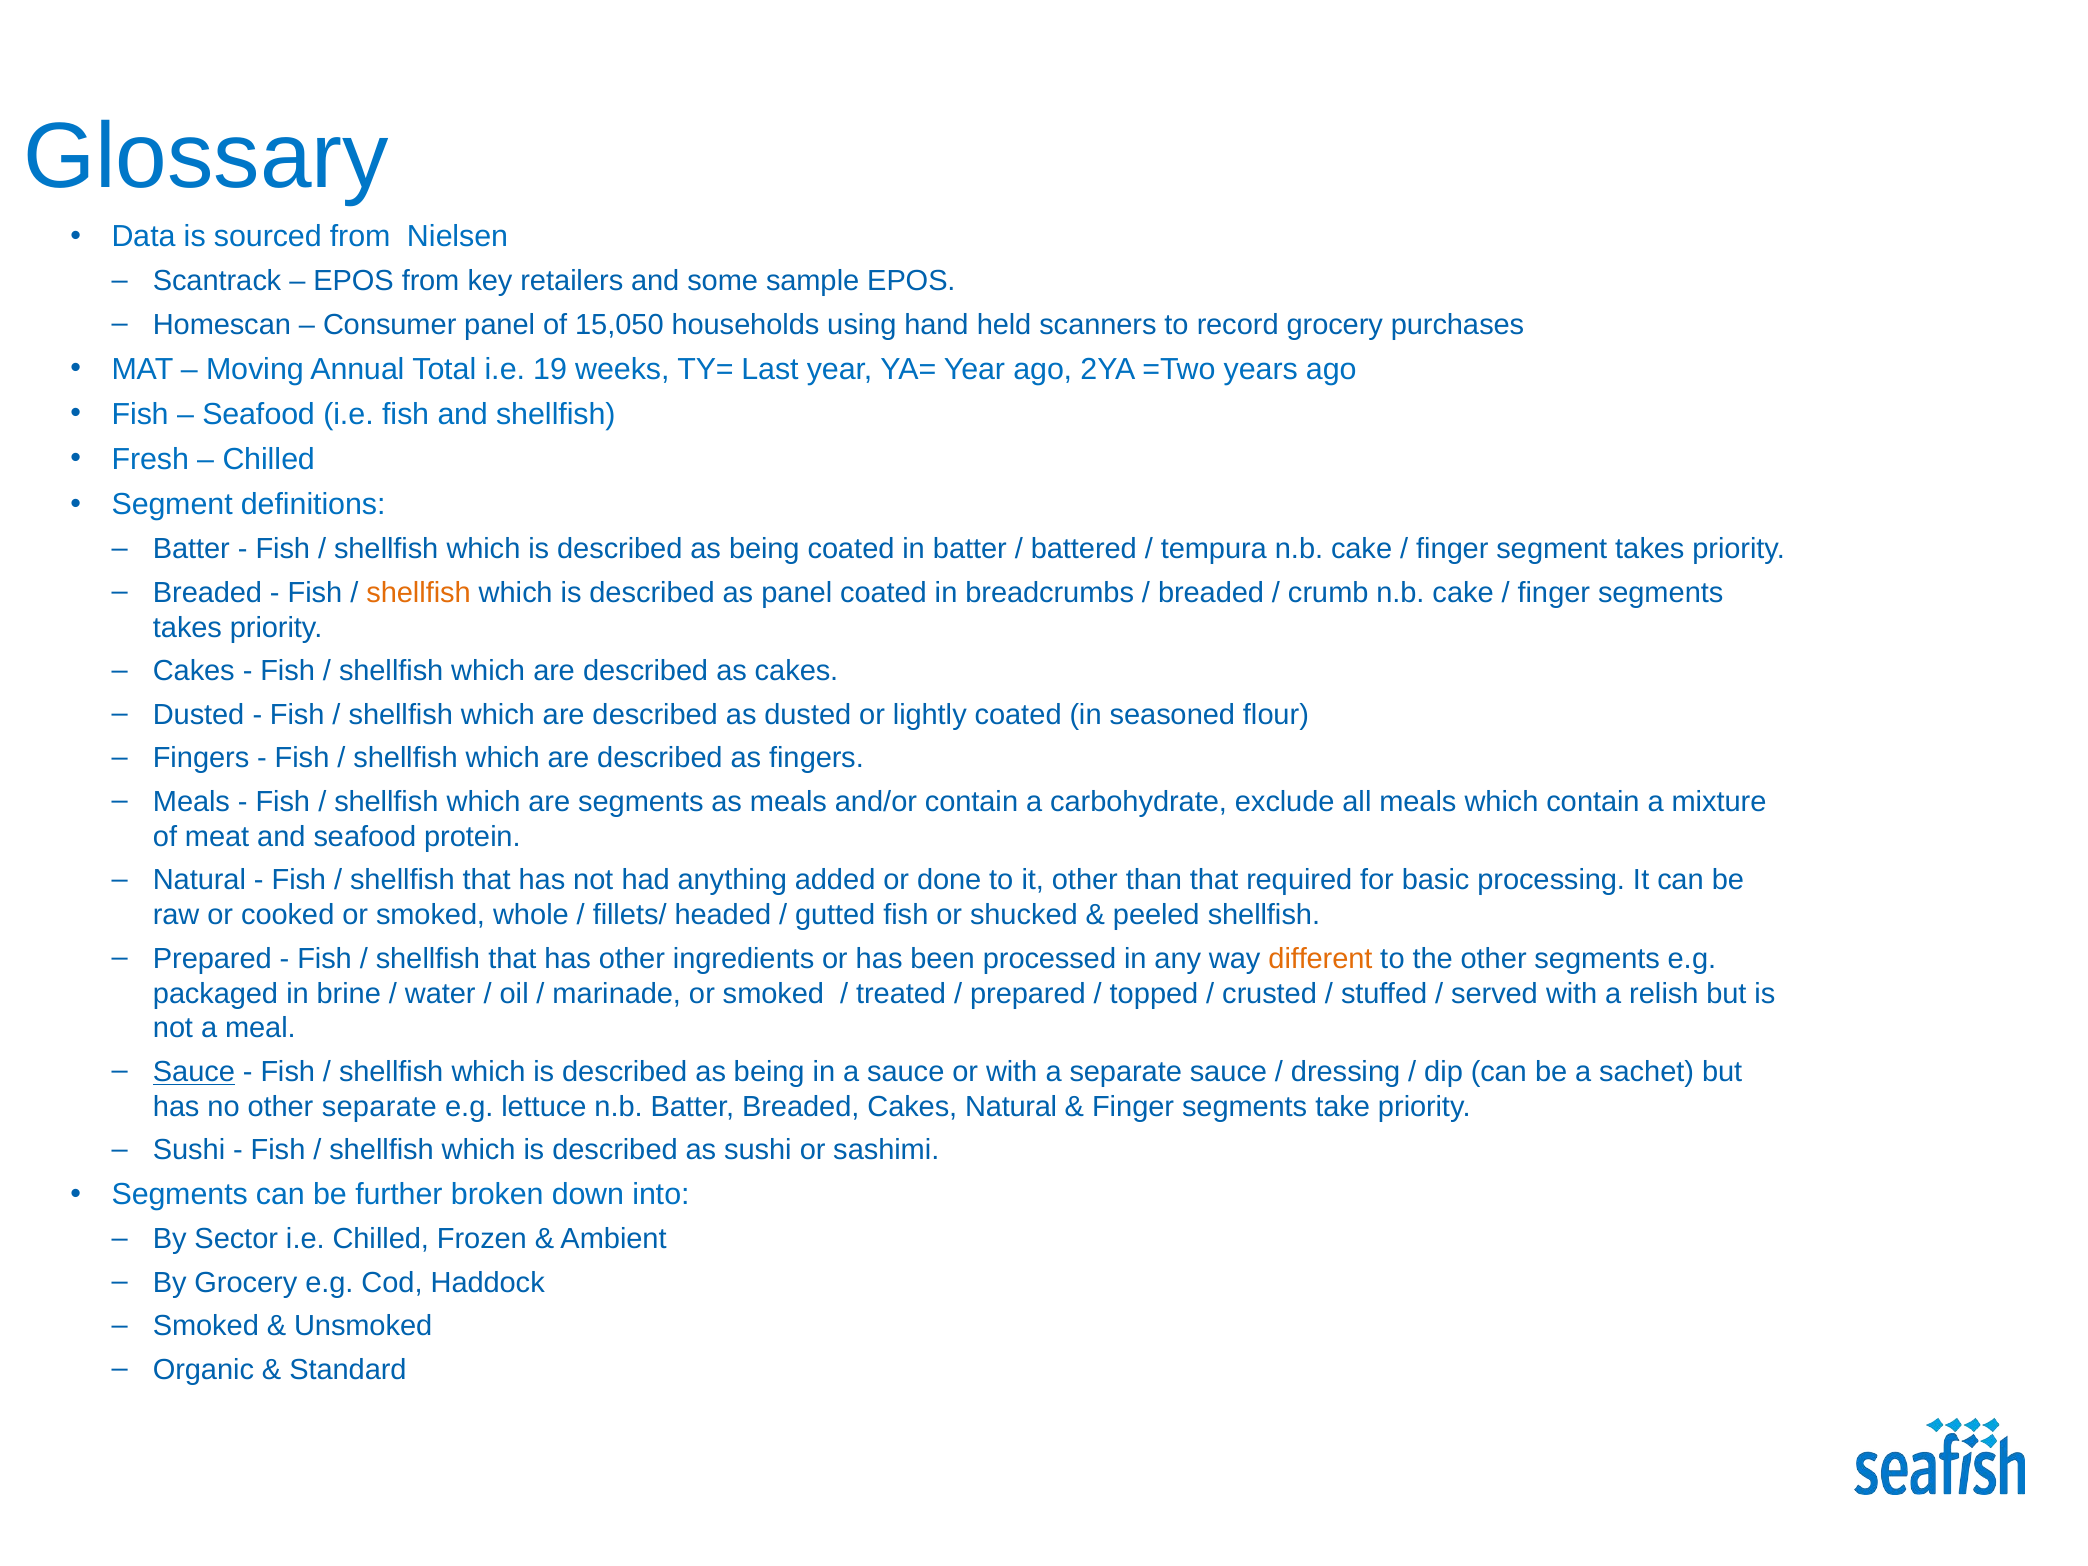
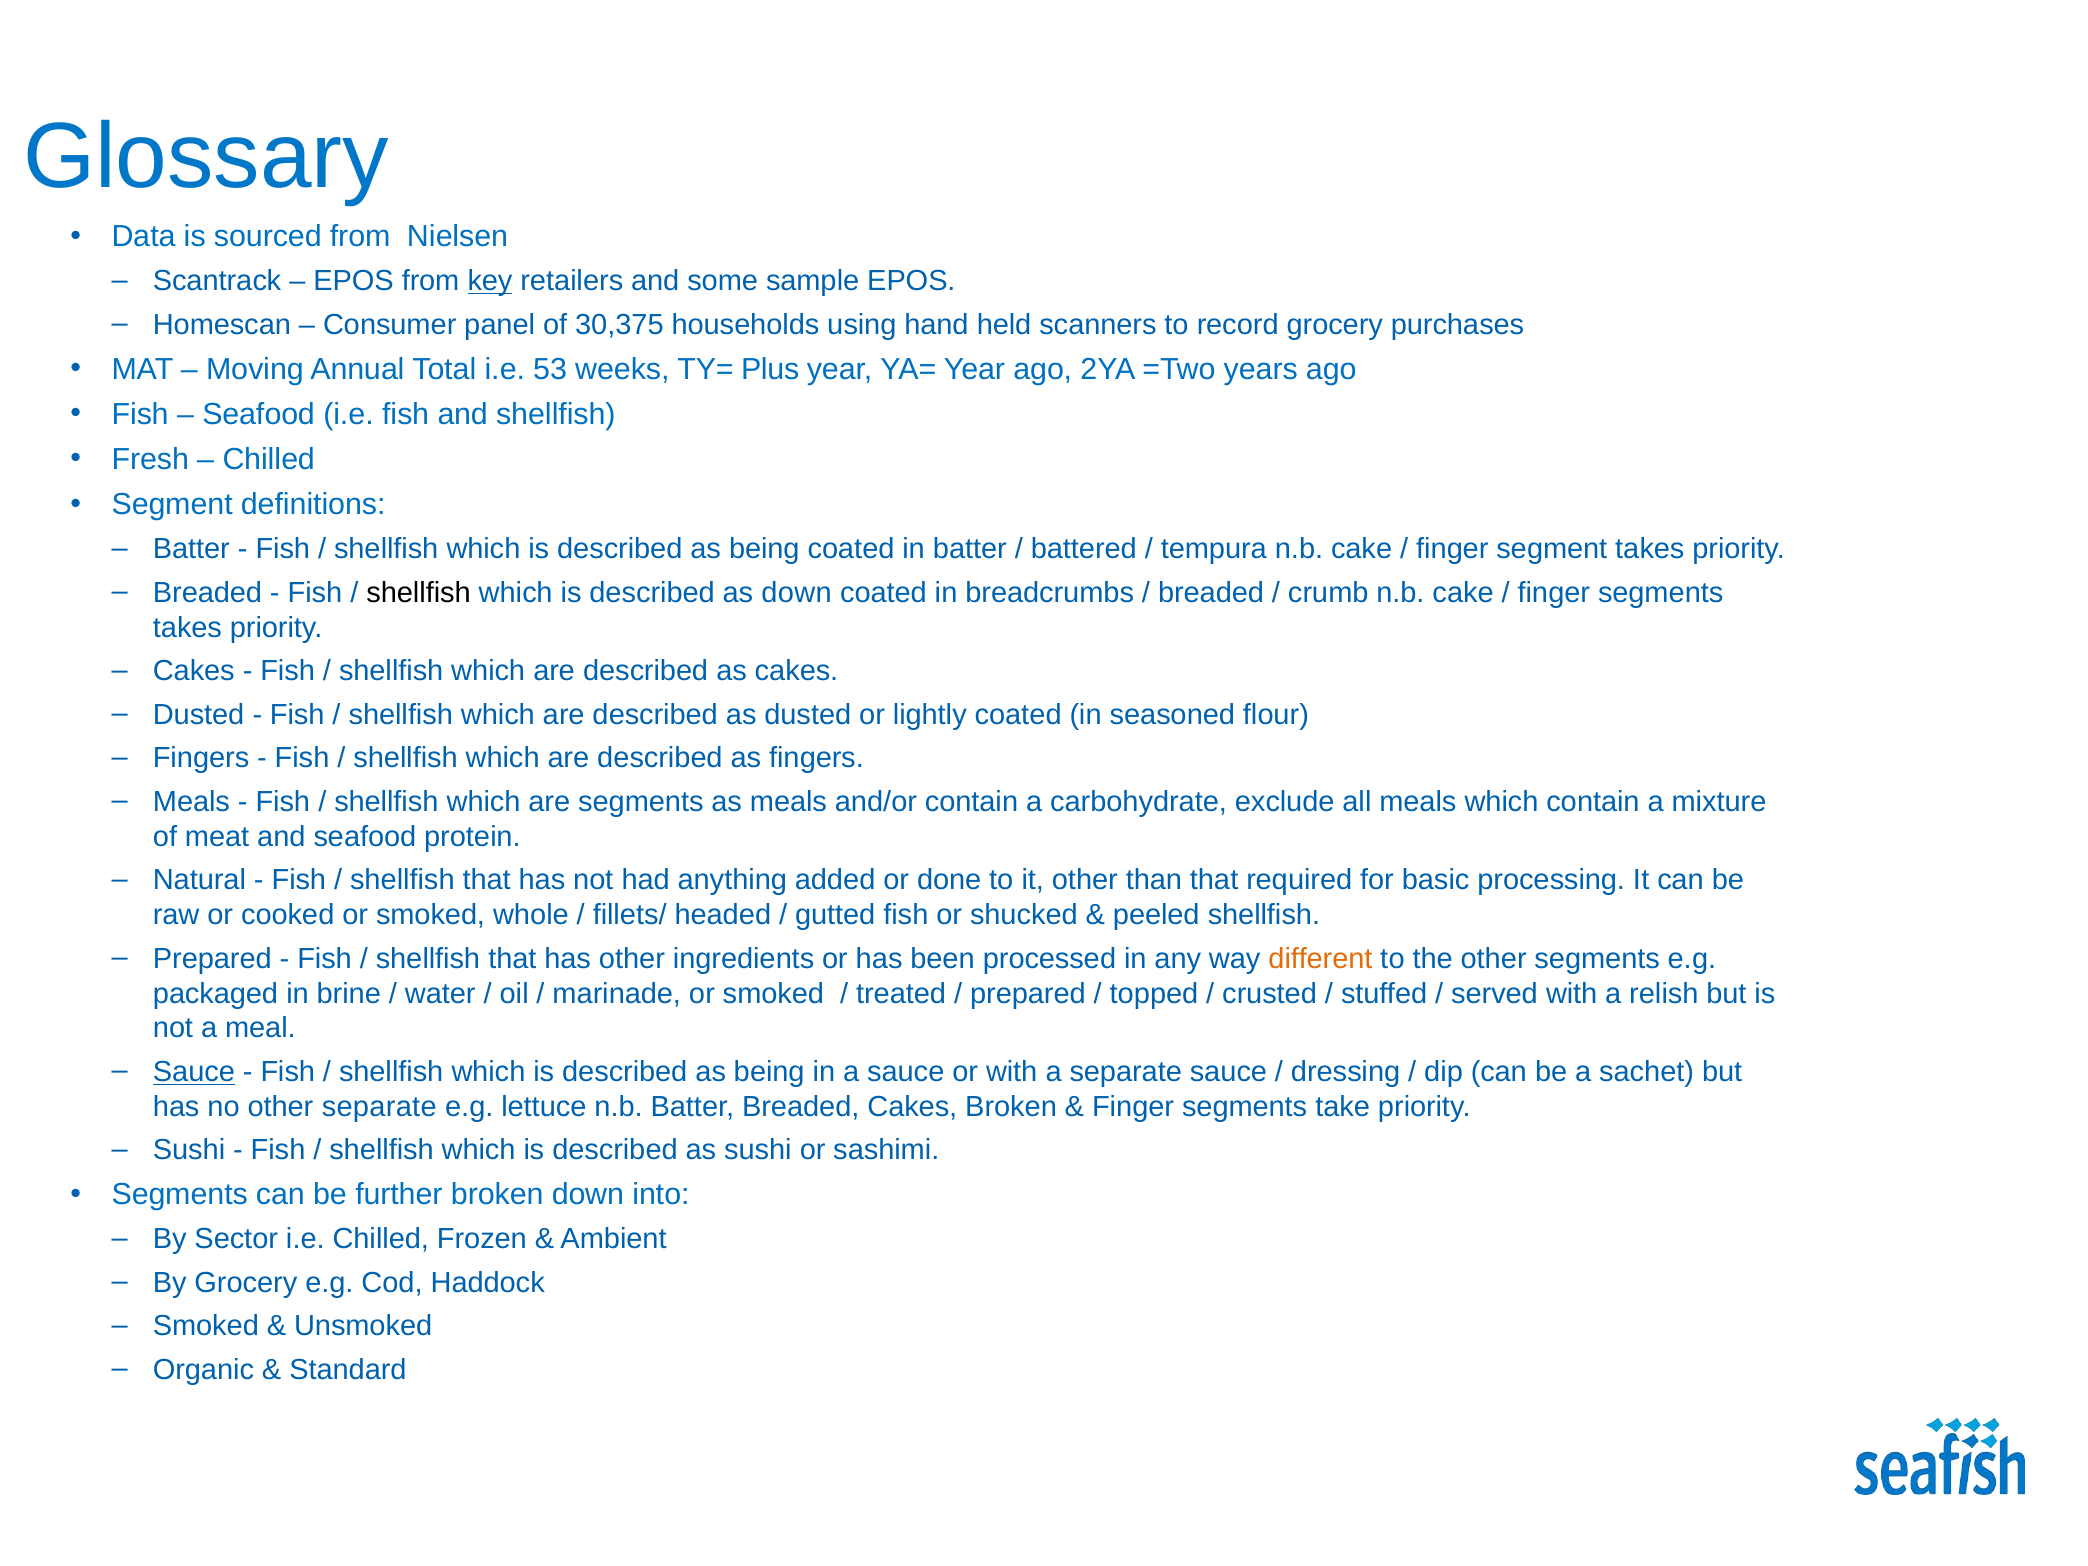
key underline: none -> present (490, 281)
15,050: 15,050 -> 30,375 (619, 325)
19: 19 -> 53 (550, 369)
Last: Last -> Plus (770, 369)
shellfish colour: orange -> black (419, 593)
as panel: panel -> down (797, 593)
Cakes Natural: Natural -> Broken (1011, 1107)
